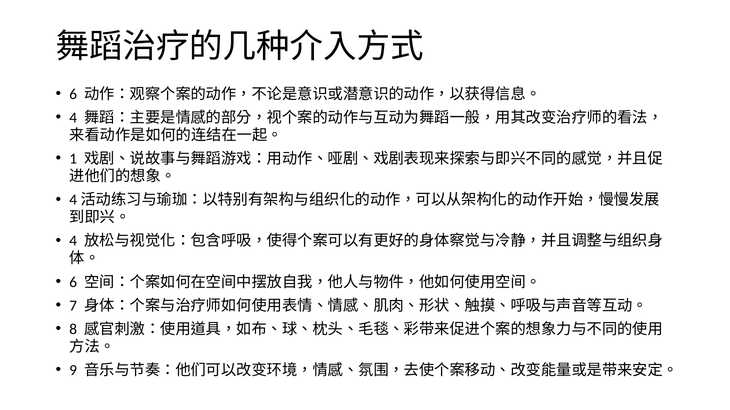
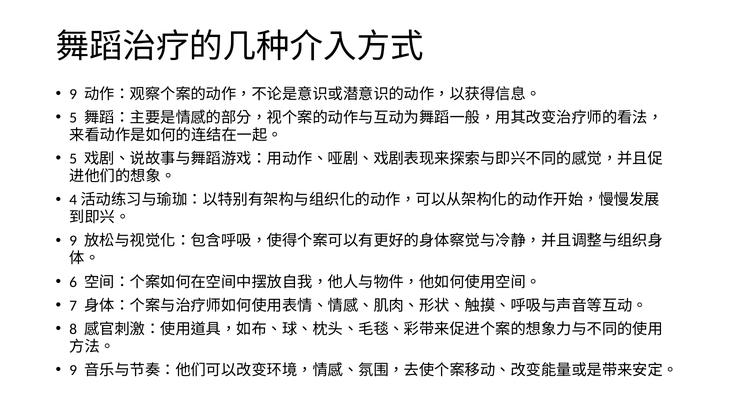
6: 6 -> 9 (73, 94)
4: 4 -> 5 (73, 118)
1: 1 -> 5 (73, 159)
4: 4 -> 9 (73, 241)
